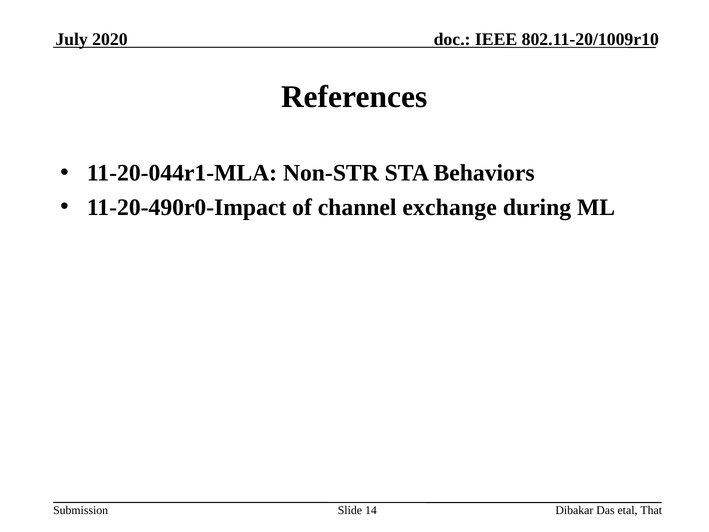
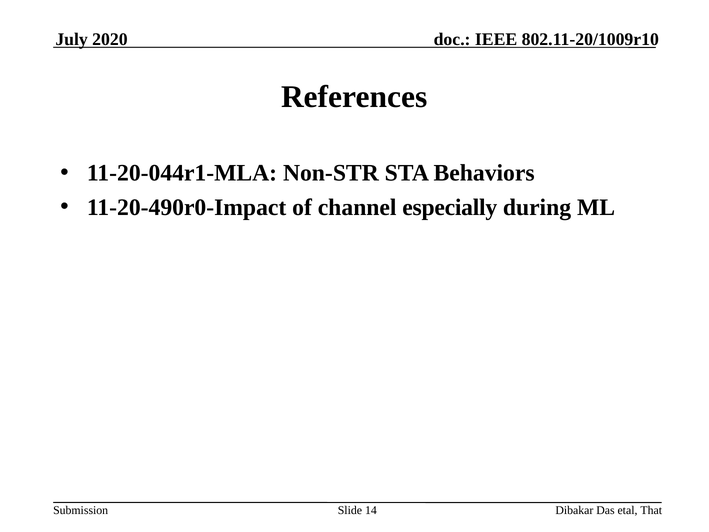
exchange: exchange -> especially (450, 207)
